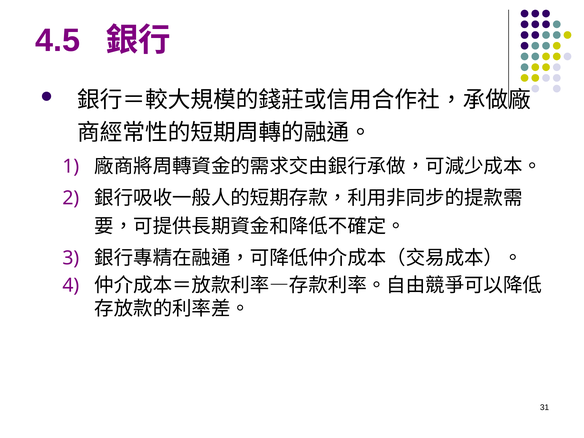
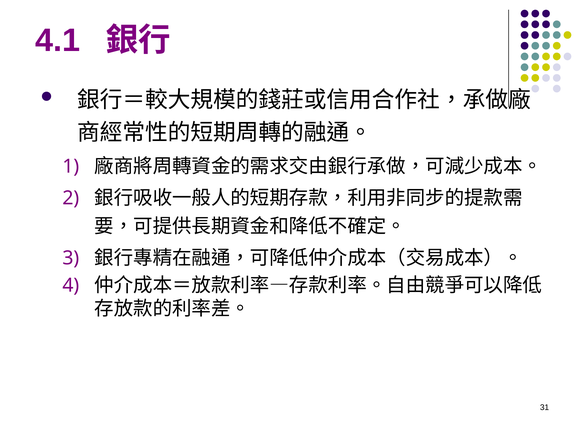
4.5: 4.5 -> 4.1 (58, 41)
